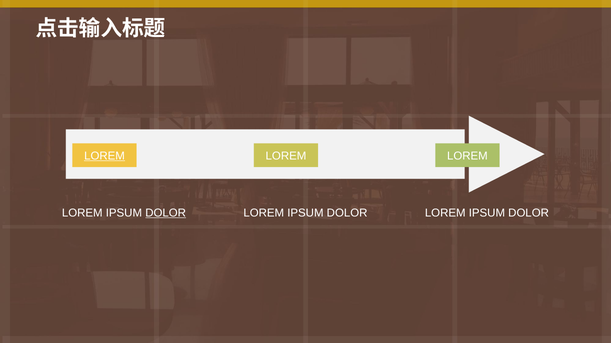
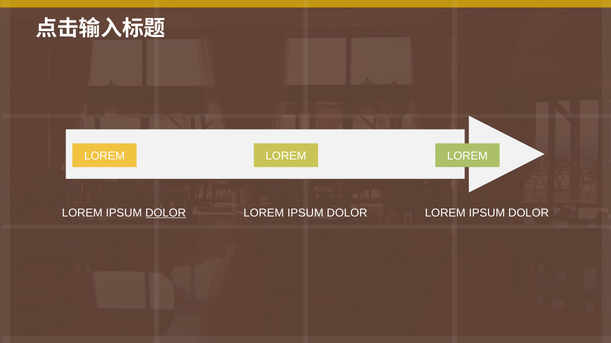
LOREM underline: present -> none (104, 156)
